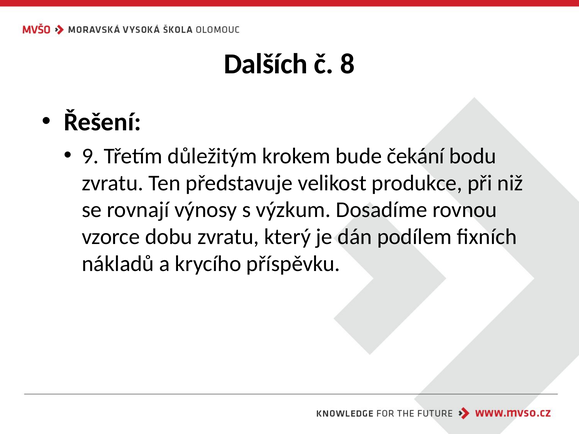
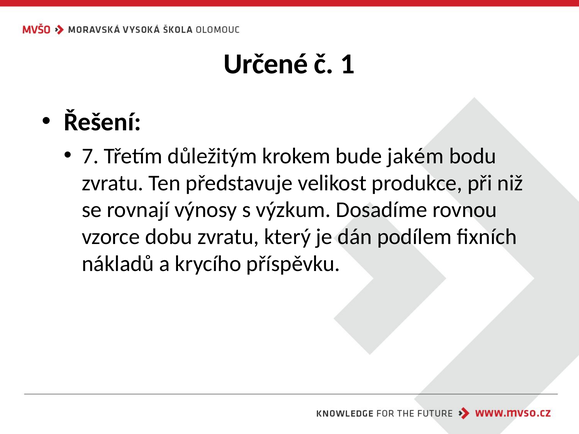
Dalších: Dalších -> Určené (266, 64)
8: 8 -> 1 (348, 64)
9: 9 -> 7 (90, 156)
čekání: čekání -> jakém (415, 156)
